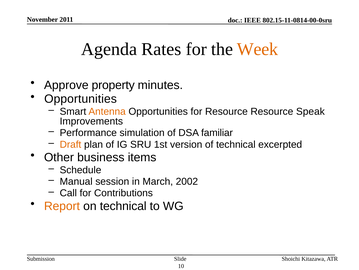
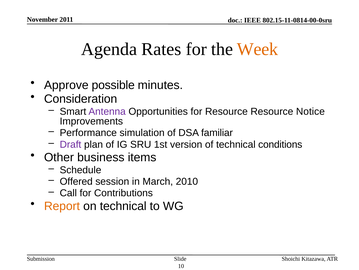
property: property -> possible (113, 85)
Opportunities: Opportunities -> Consideration (81, 99)
Antenna colour: orange -> purple (107, 111)
Speak: Speak -> Notice (310, 111)
Draft colour: orange -> purple (71, 144)
excerpted: excerpted -> conditions (280, 144)
Manual: Manual -> Offered (76, 181)
2002: 2002 -> 2010 (187, 181)
